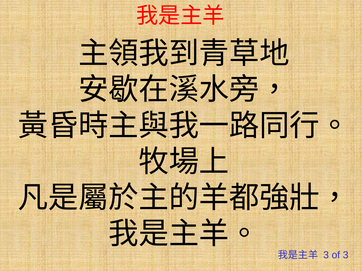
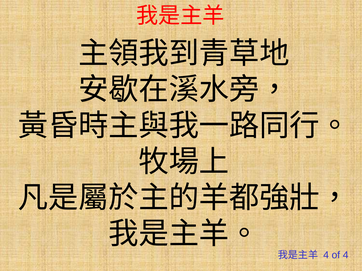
3: 3 -> 4 (326, 255)
of 3: 3 -> 4 (346, 255)
